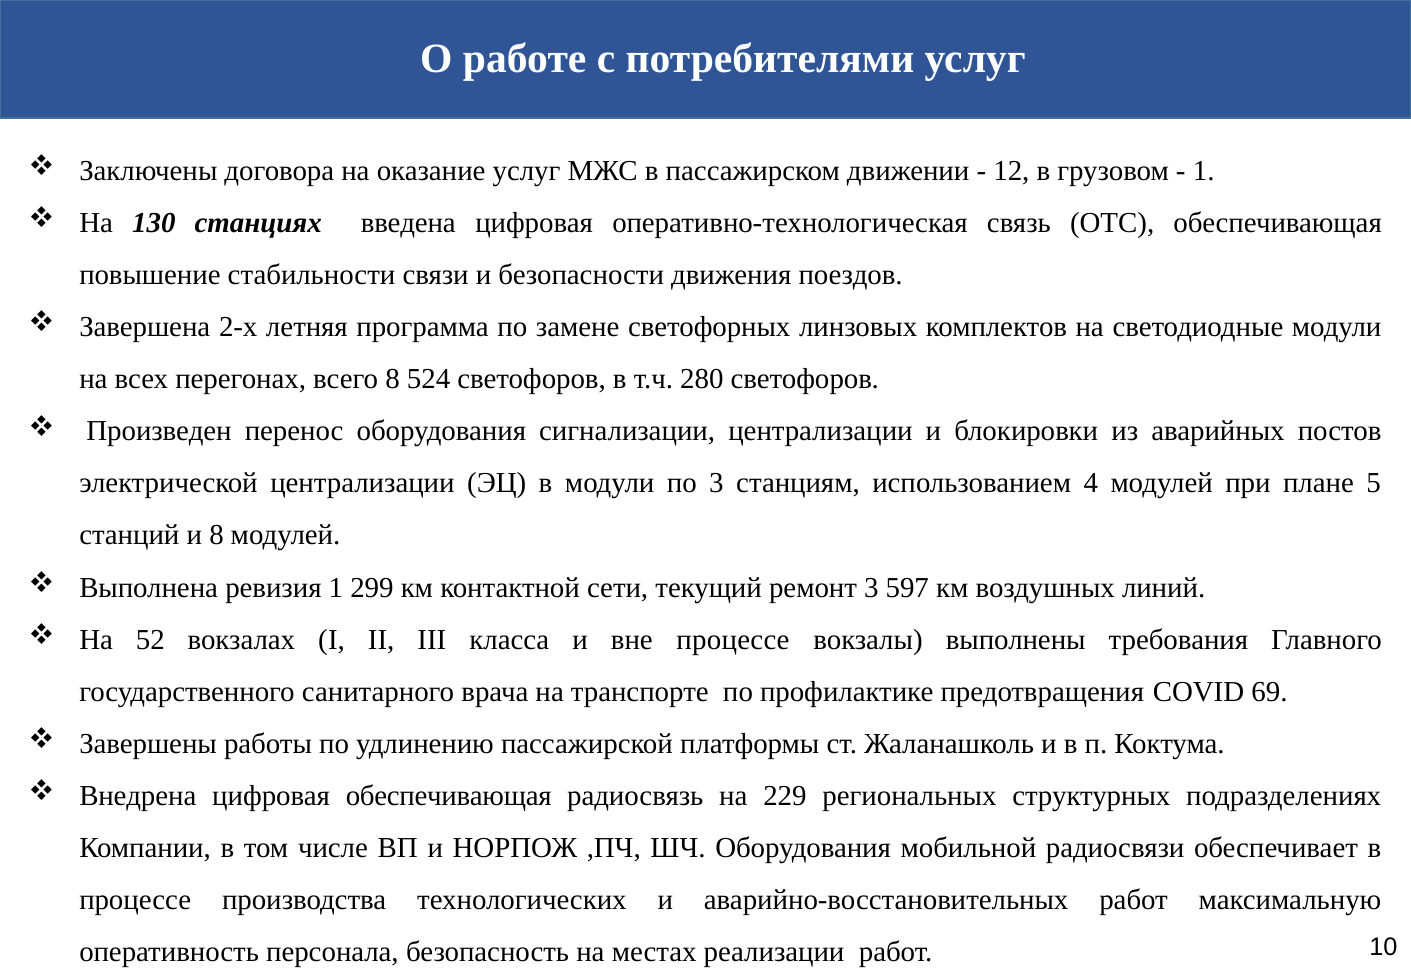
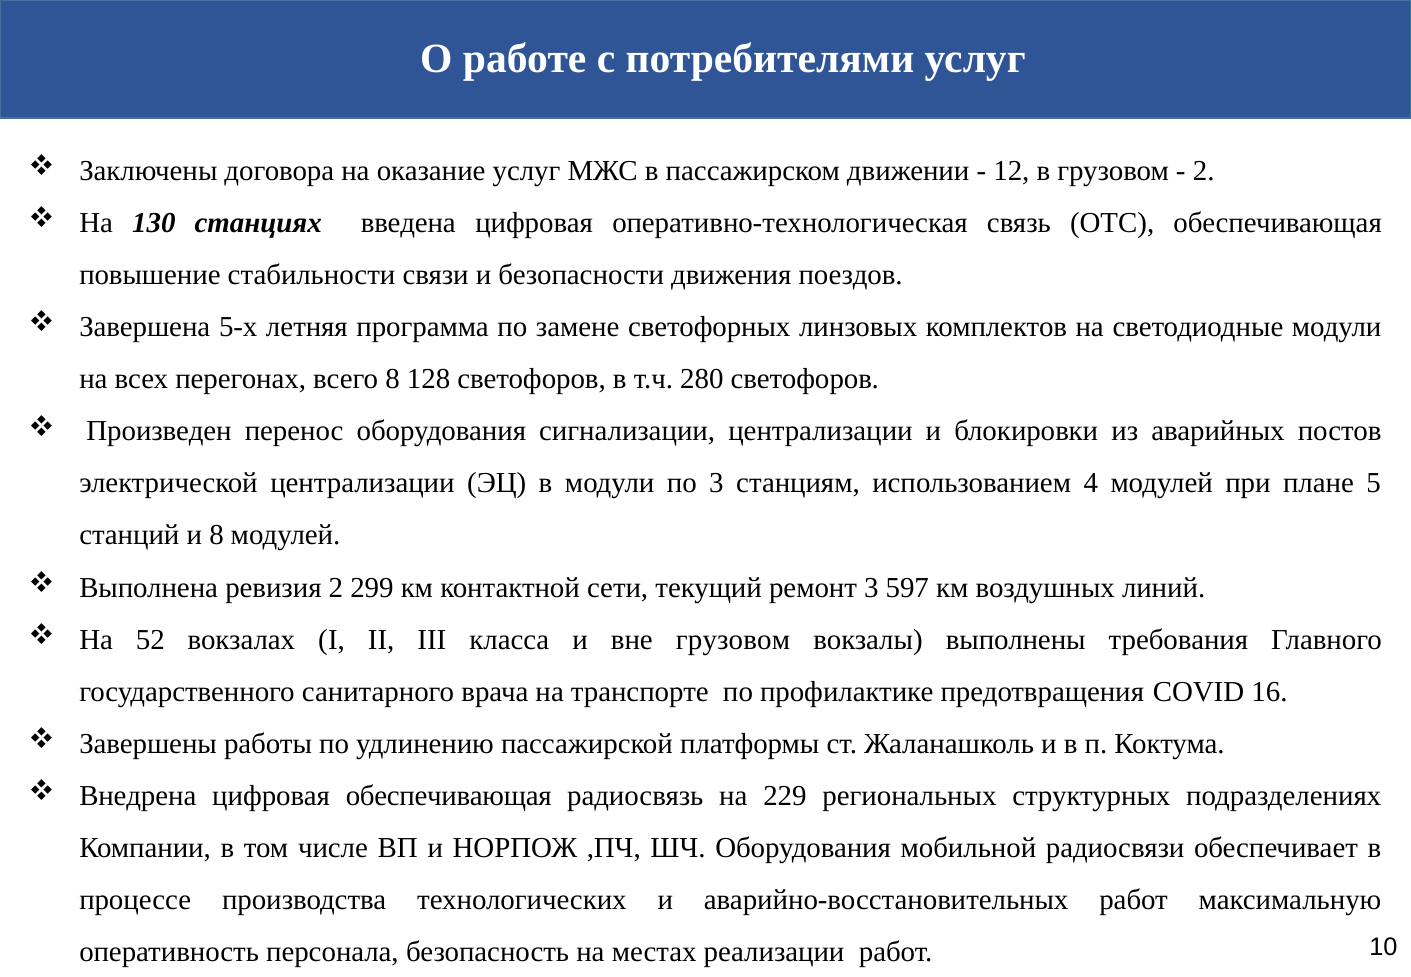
1: 1 -> 2 (1204, 171)
2-х: 2-х -> 5-х (238, 327)
524: 524 -> 128 (429, 379)
ревизия 1: 1 -> 2 (336, 587)
вне процессе: процессе -> грузовом (733, 639)
69: 69 -> 16 (1270, 691)
